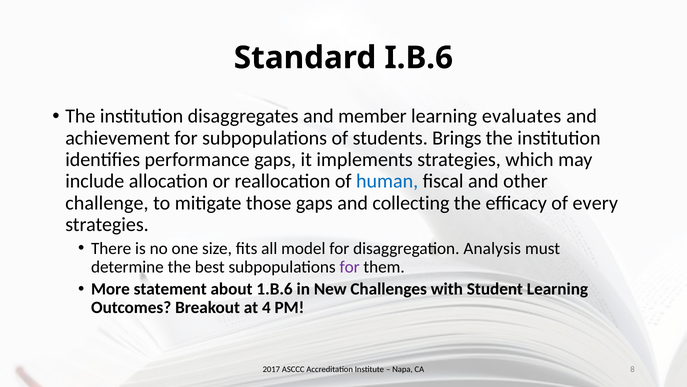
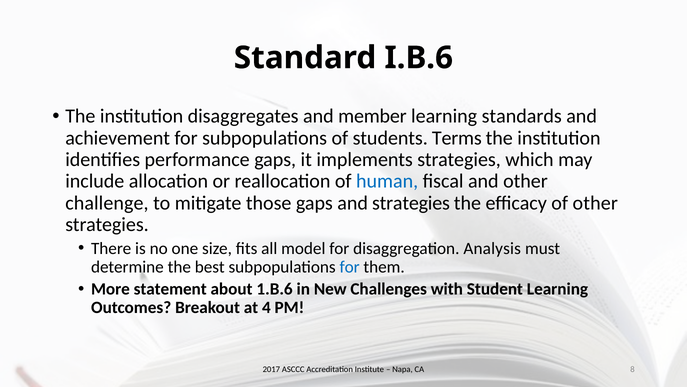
evaluates: evaluates -> standards (522, 116)
Brings: Brings -> Terms (457, 138)
and collecting: collecting -> strategies (411, 203)
of every: every -> other (595, 203)
for colour: purple -> blue (350, 267)
